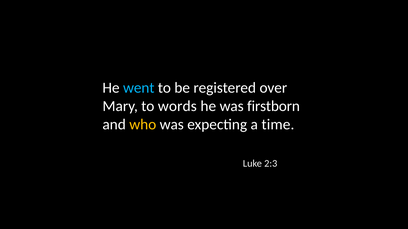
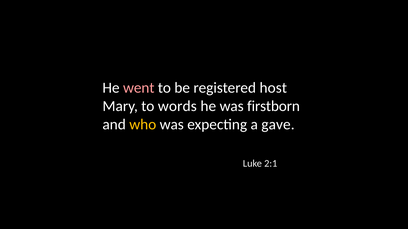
went colour: light blue -> pink (139, 88)
over: over -> host (273, 88)
time: time -> gave (278, 125)
2:3: 2:3 -> 2:1 (271, 164)
